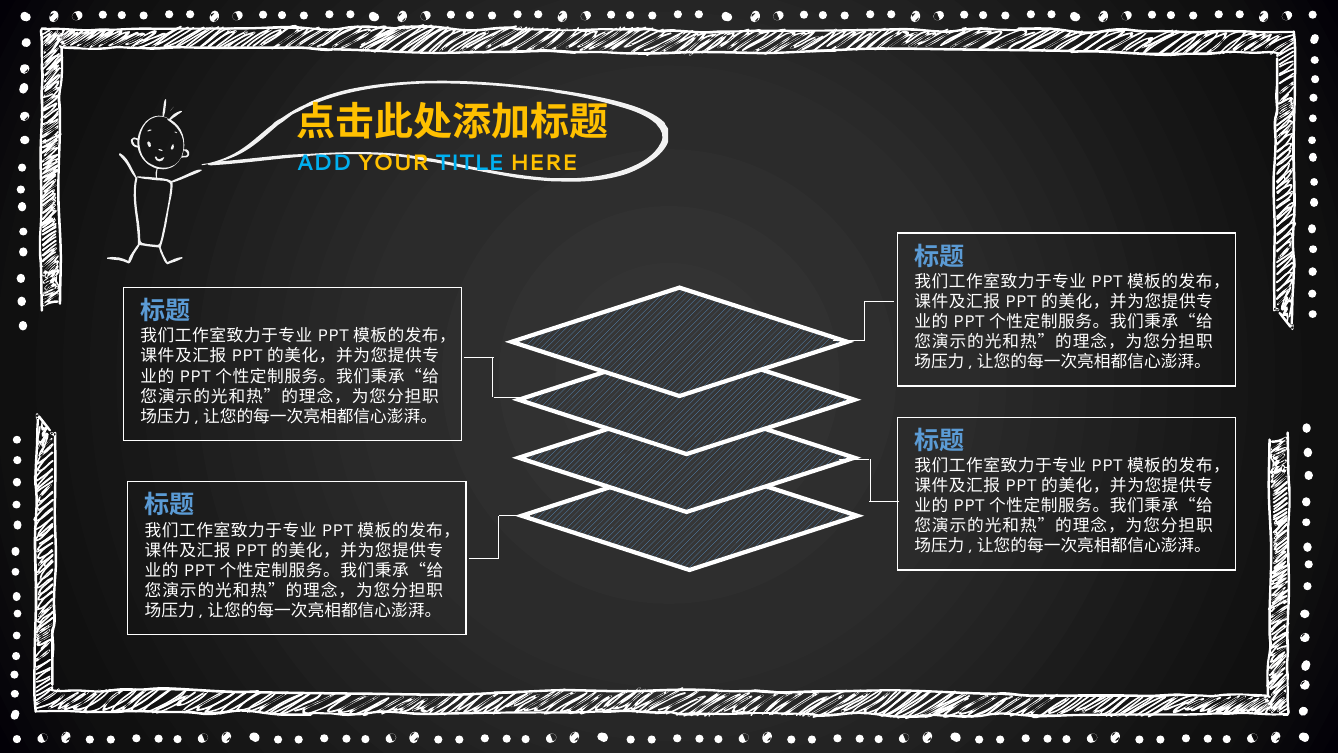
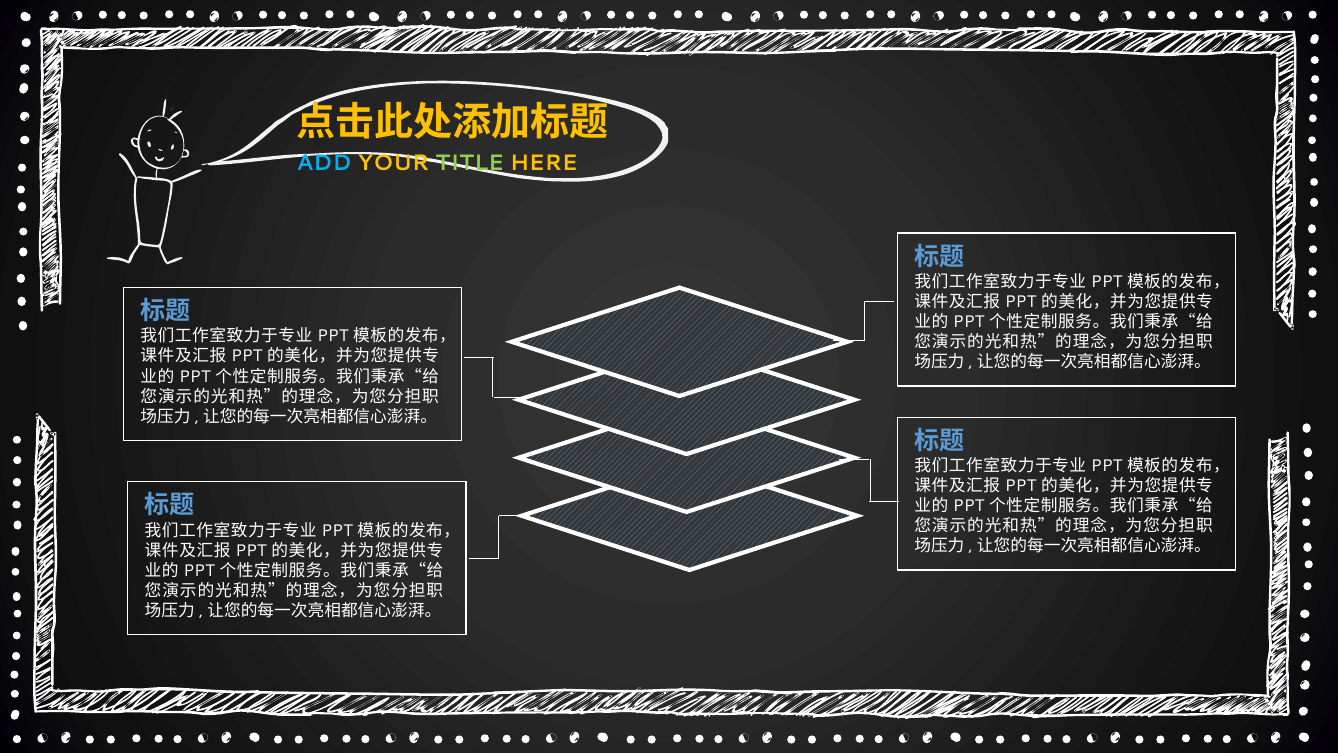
TITLE colour: light blue -> light green (470, 163)
